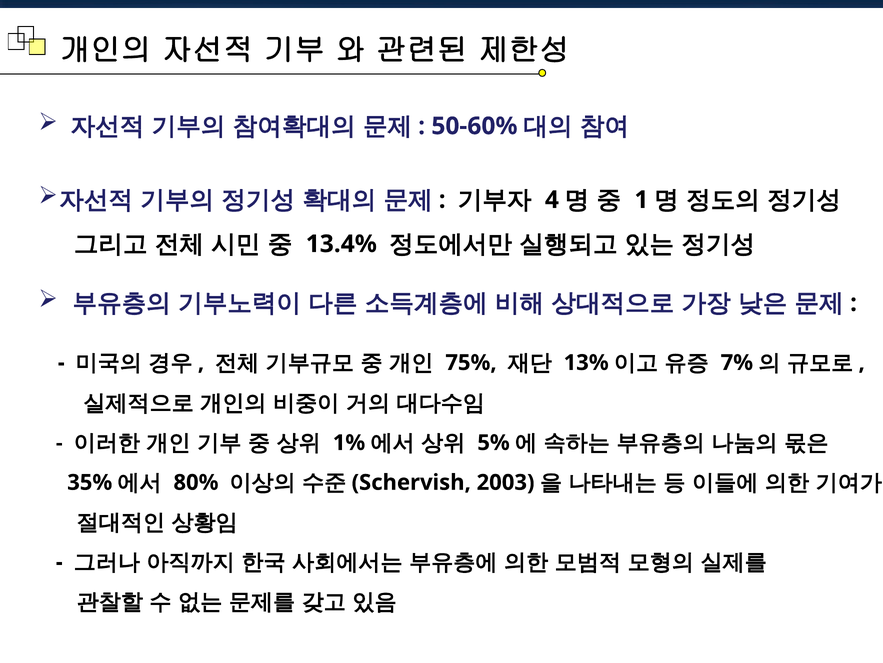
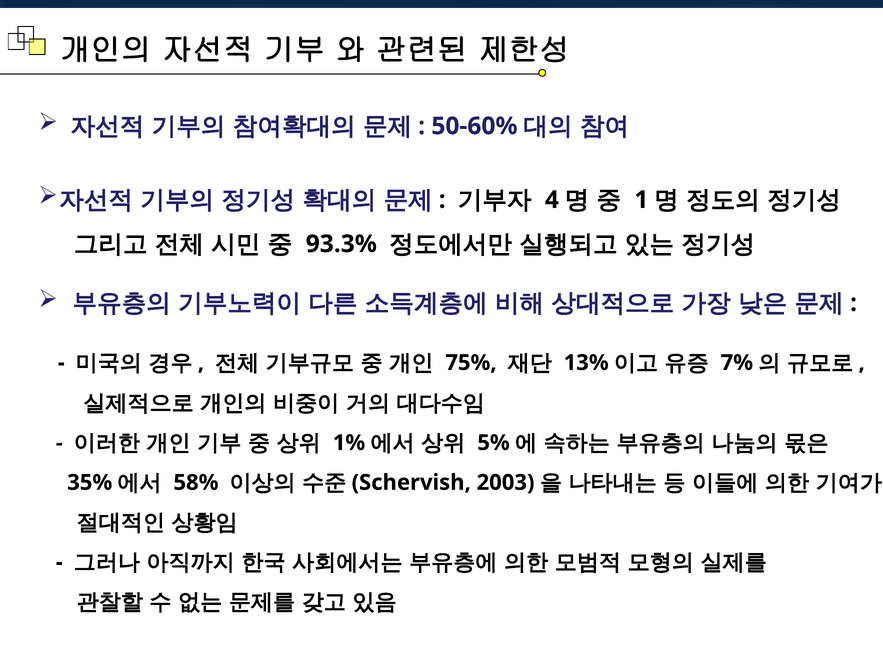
13.4%: 13.4% -> 93.3% (341, 244)
80%: 80% -> 58% (196, 482)
